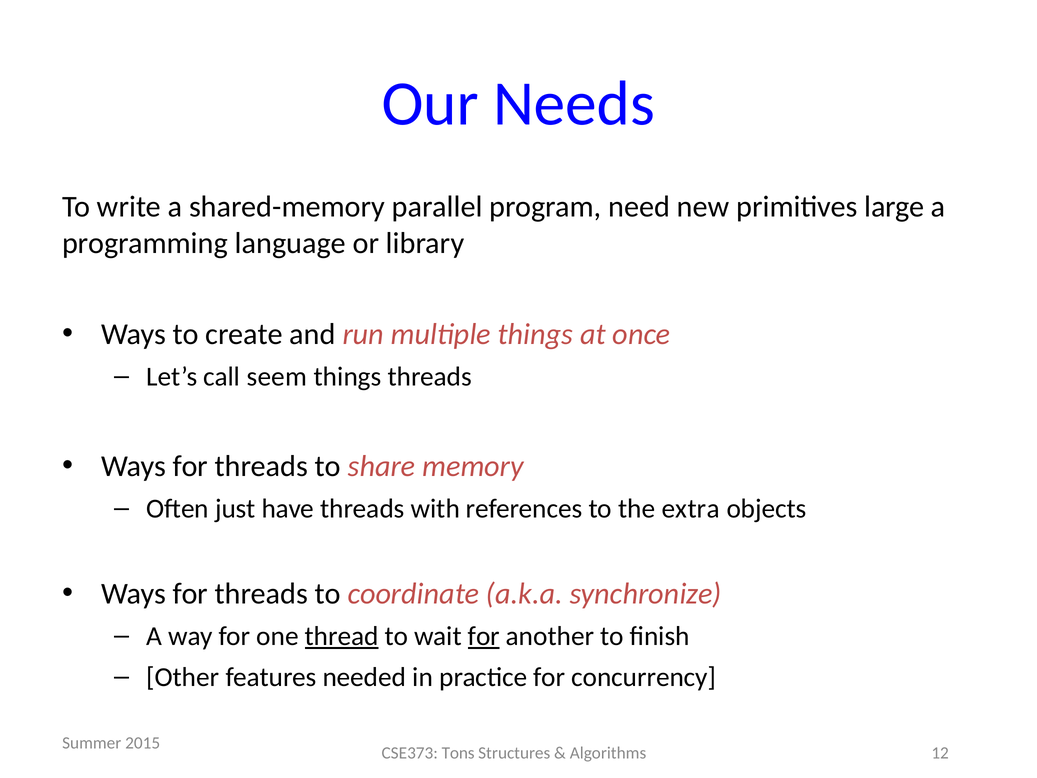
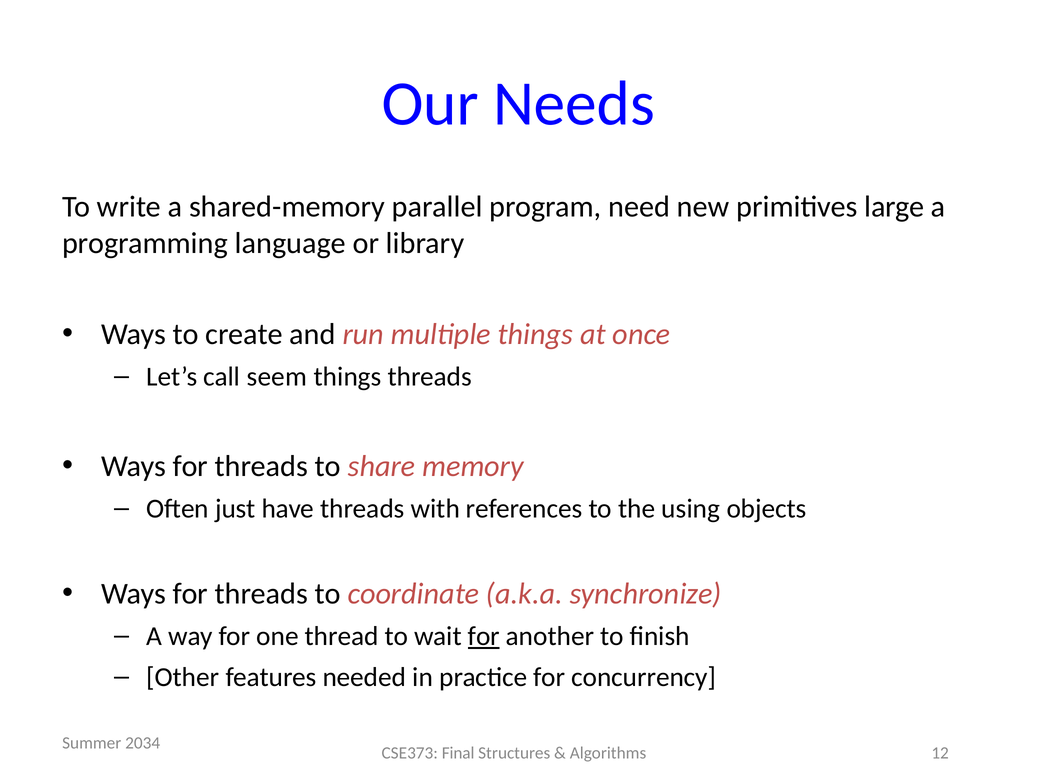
extra: extra -> using (691, 509)
thread underline: present -> none (342, 636)
2015: 2015 -> 2034 (143, 743)
Tons: Tons -> Final (458, 753)
